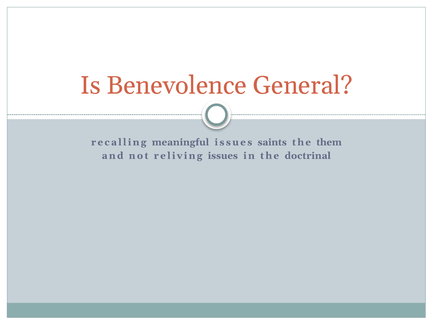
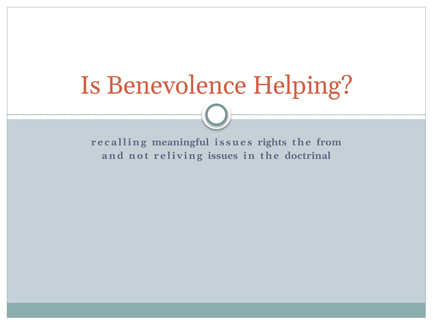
General: General -> Helping (303, 85)
saints: saints -> rights (272, 142)
them: them -> from (329, 142)
